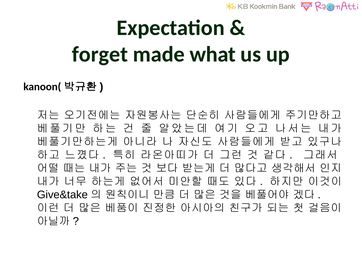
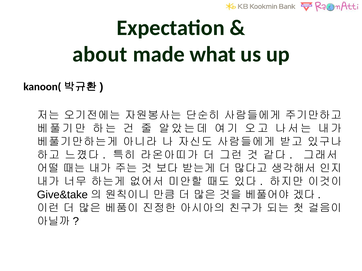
forget: forget -> about (100, 54)
